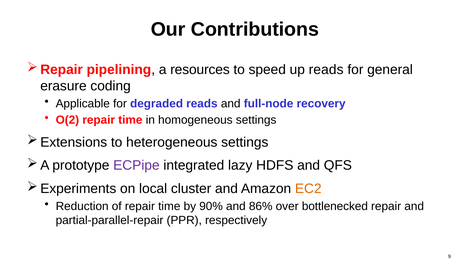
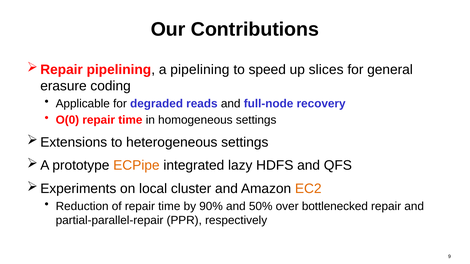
a resources: resources -> pipelining (200, 70)
up reads: reads -> slices (326, 70)
O(2: O(2 -> O(0 (67, 120)
ECPipe colour: purple -> orange (136, 166)
86%: 86% -> 50% (261, 207)
